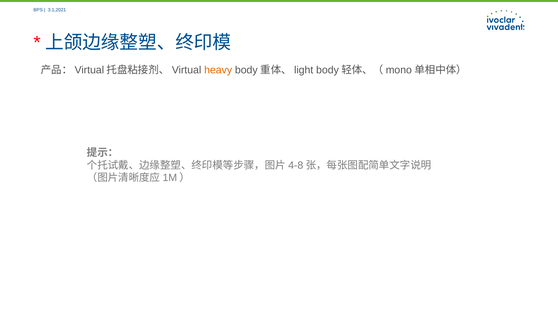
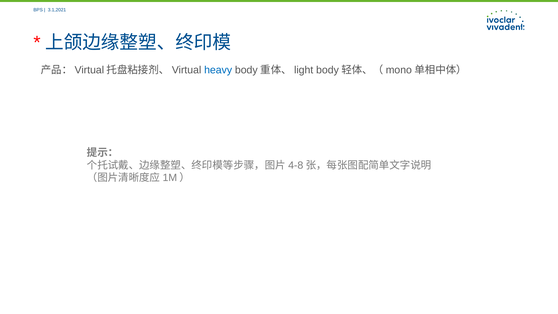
heavy colour: orange -> blue (218, 70)
